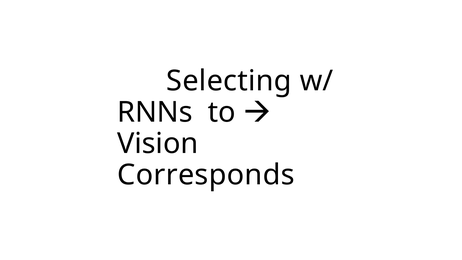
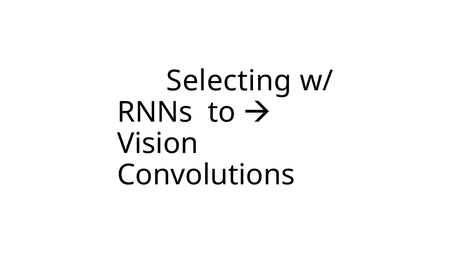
Corresponds: Corresponds -> Convolutions (206, 175)
